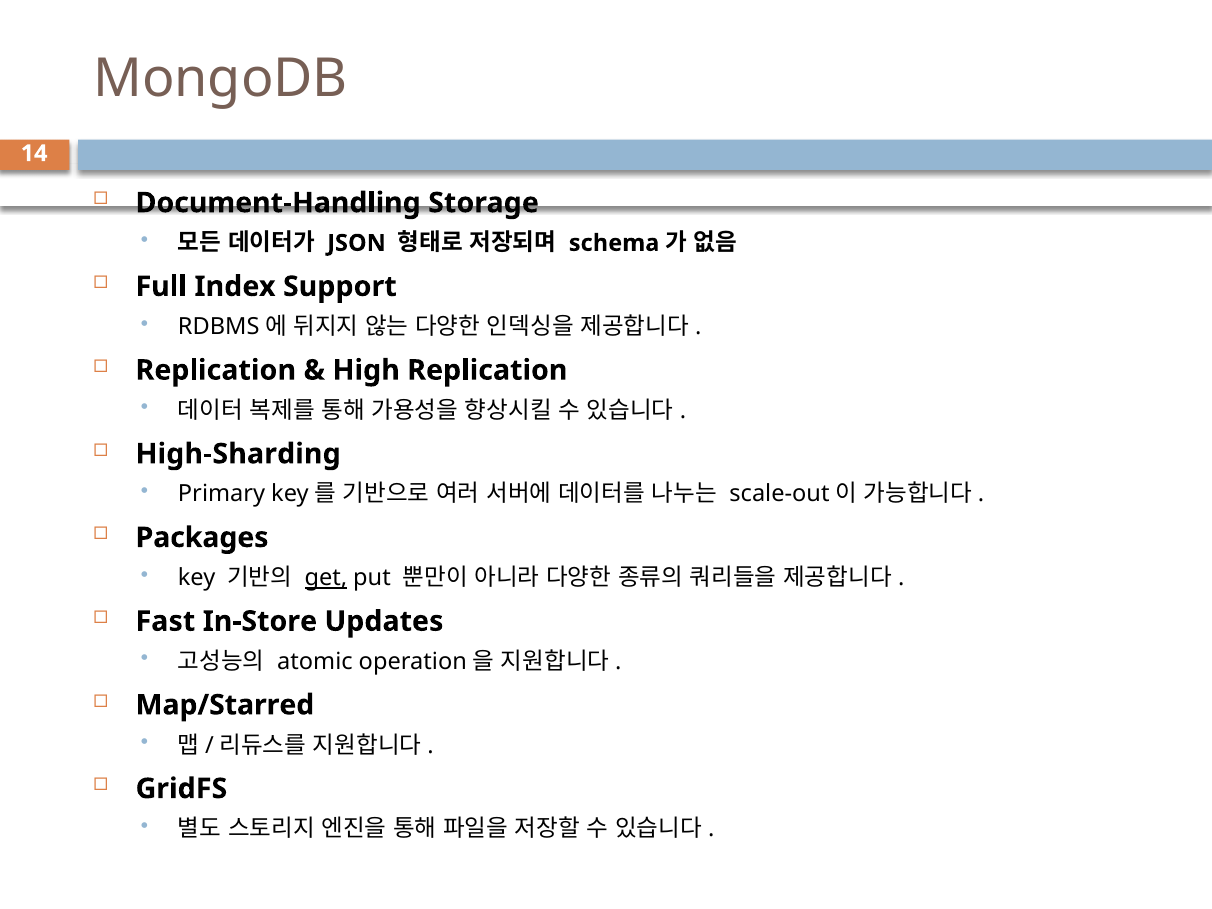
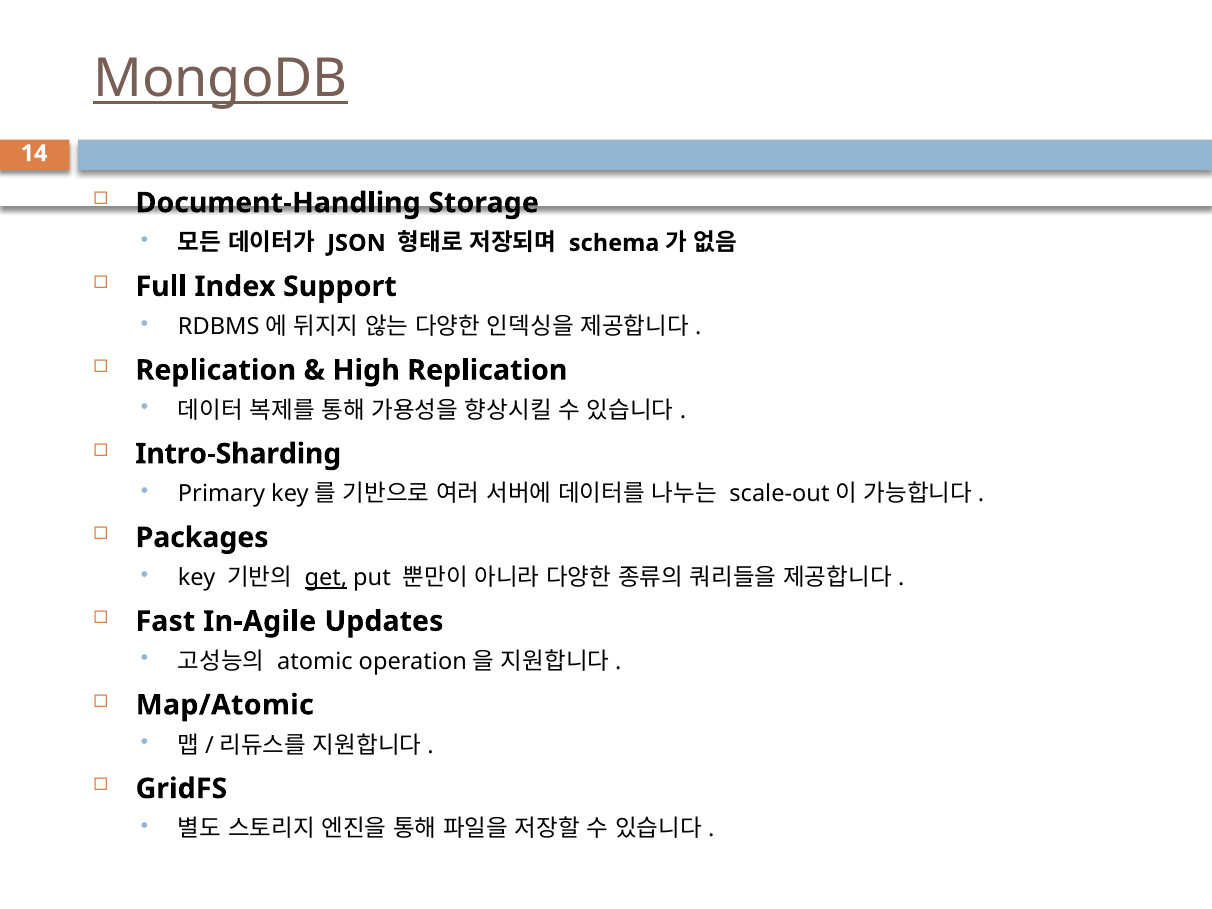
MongoDB underline: none -> present (221, 79)
High-Sharding: High-Sharding -> Intro-Sharding (238, 454)
In-Store: In-Store -> In-Agile (260, 621)
Map/Starred: Map/Starred -> Map/Atomic (225, 705)
